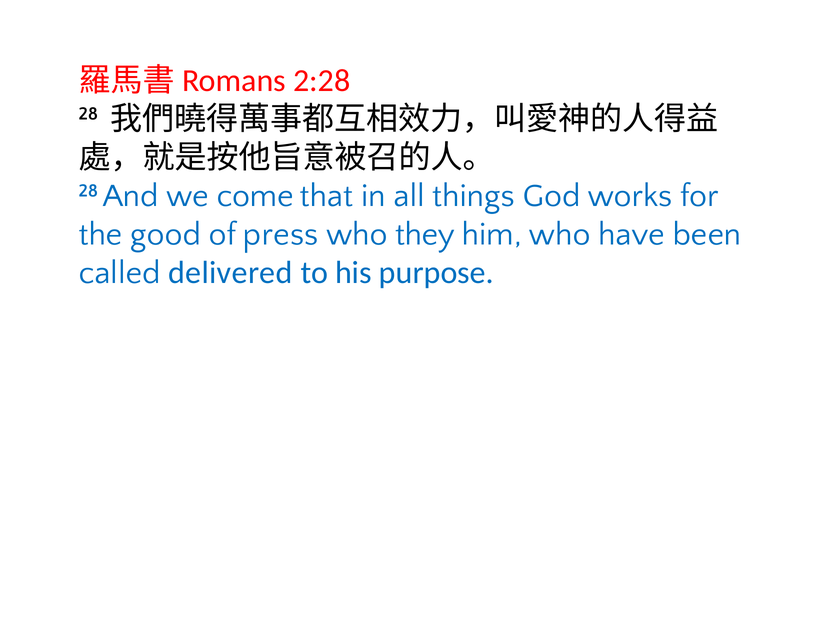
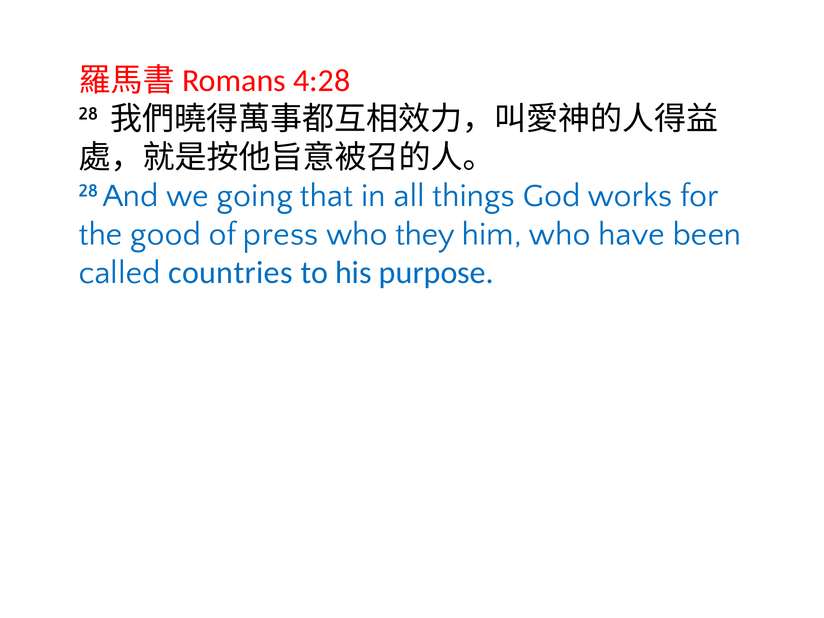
2:28: 2:28 -> 4:28 (322, 80)
come: come -> going (255, 196)
delivered: delivered -> countries (230, 273)
